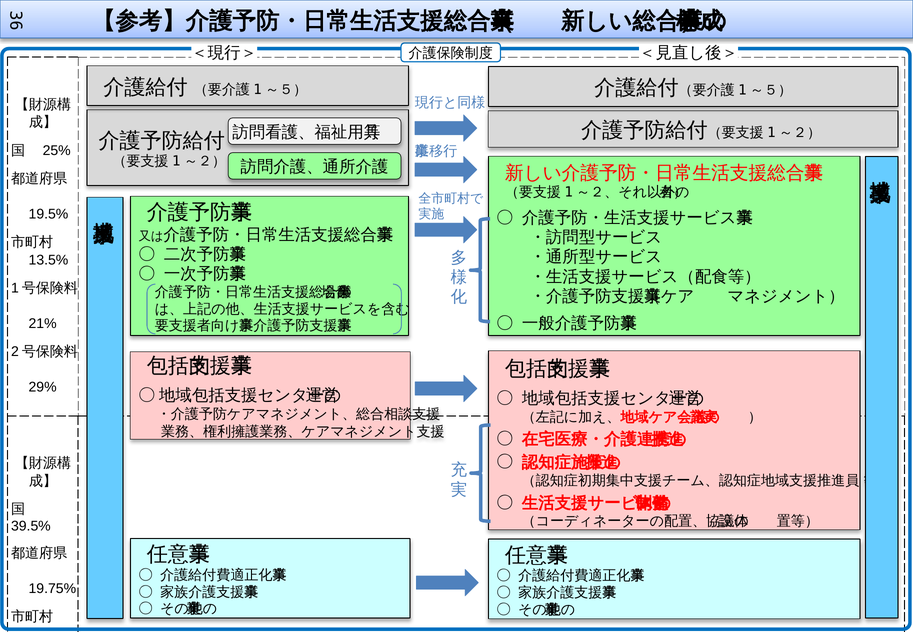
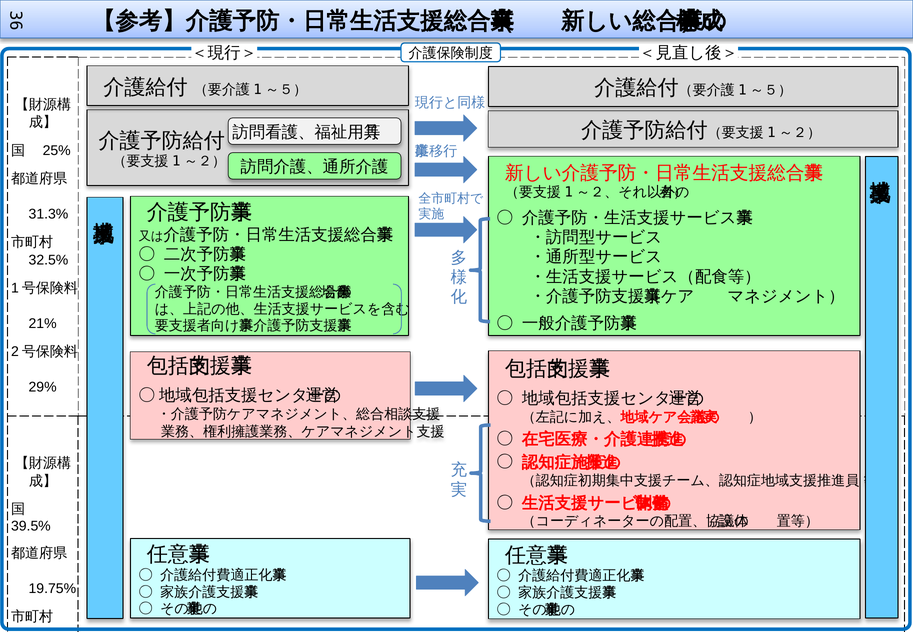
19.5%: 19.5% -> 31.3% (48, 214)
13.5%: 13.5% -> 32.5% (48, 260)
